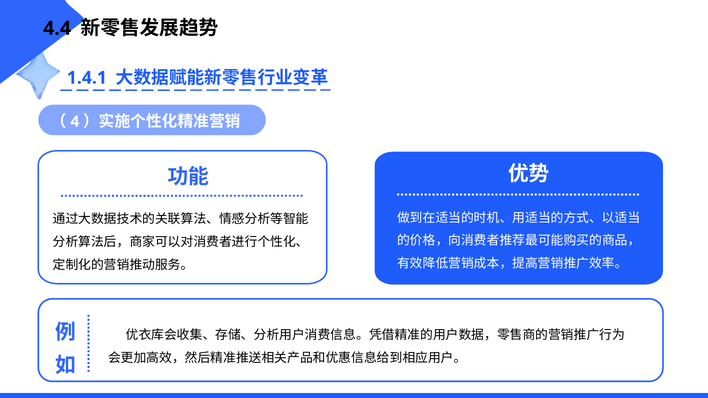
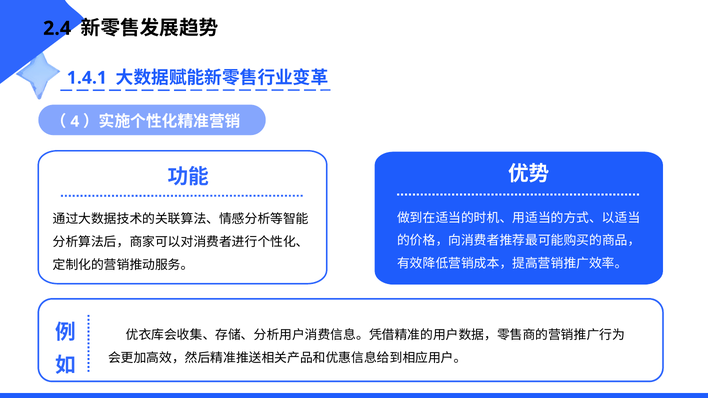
4.4: 4.4 -> 2.4 (57, 28)
